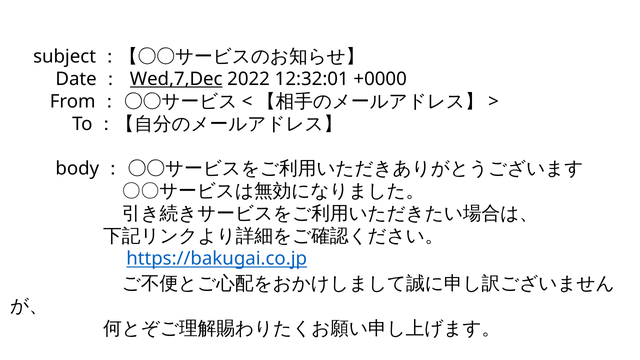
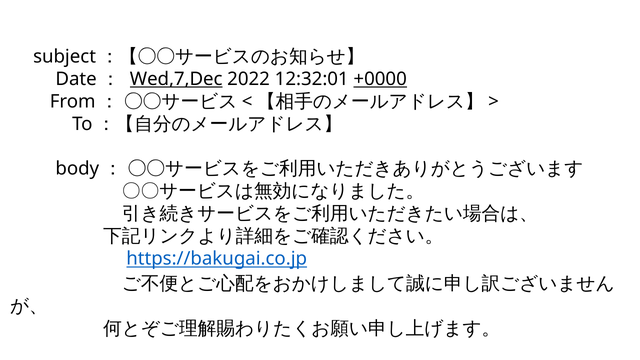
+0000 underline: none -> present (380, 79)
